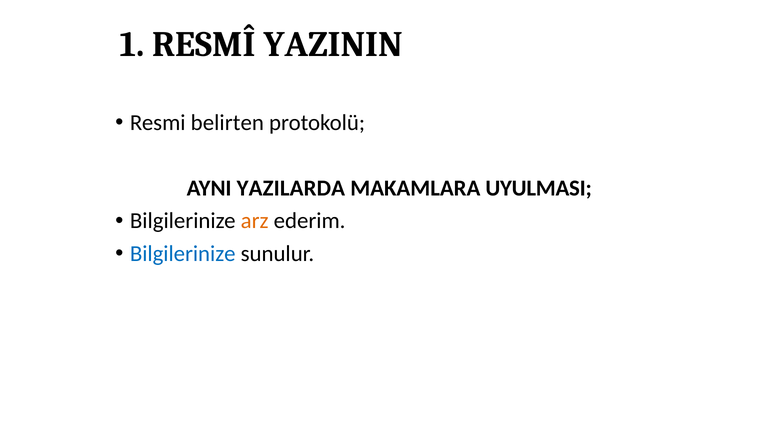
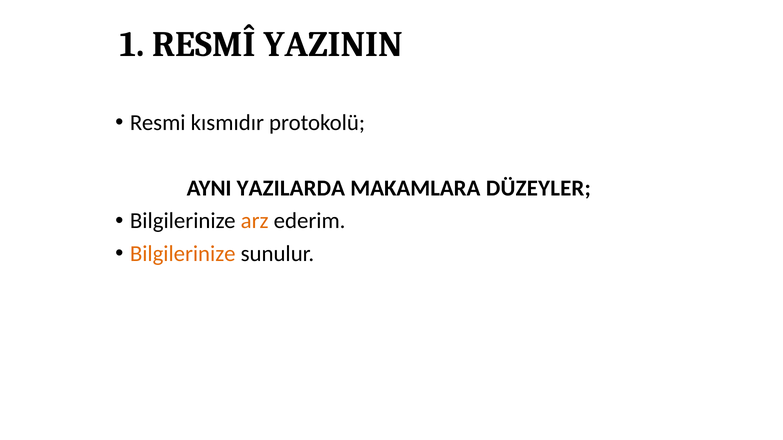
belirten: belirten -> kısmıdır (227, 123)
UYULMASI: UYULMASI -> DÜZEYLER (538, 188)
Bilgilerinize colour: blue -> orange (183, 254)
